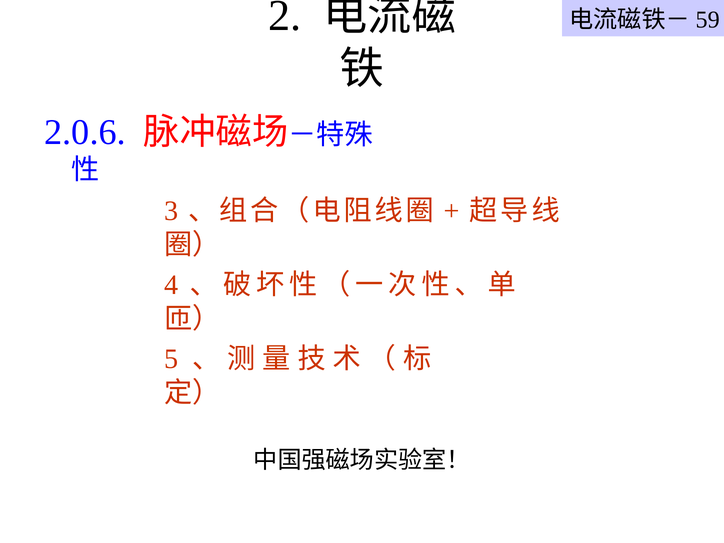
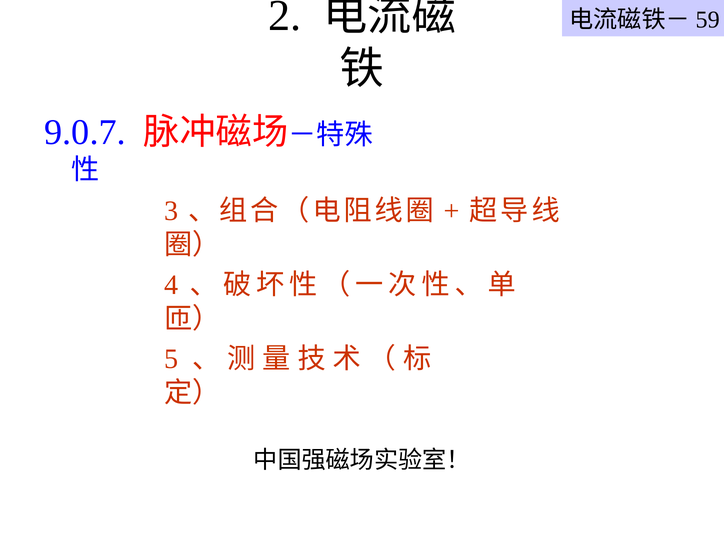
2.0.6: 2.0.6 -> 9.0.7 (85, 132)
